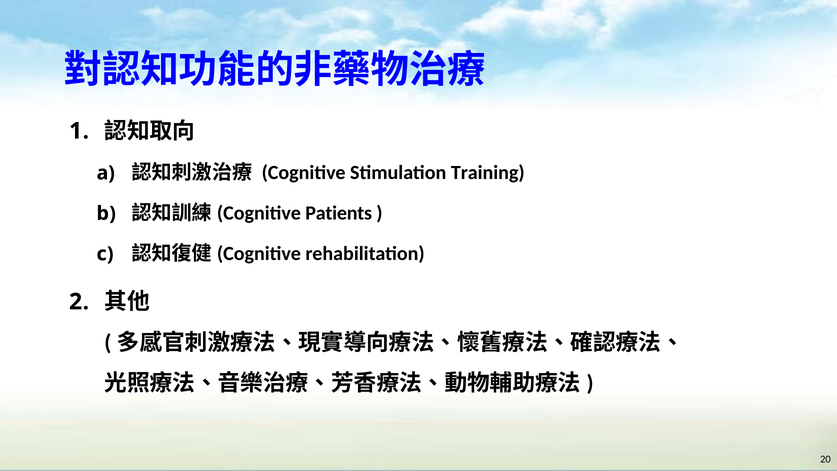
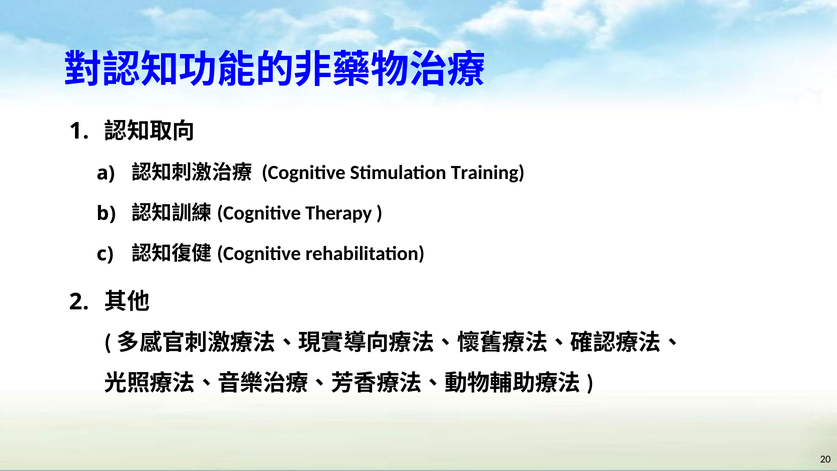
Patients: Patients -> Therapy (339, 213)
